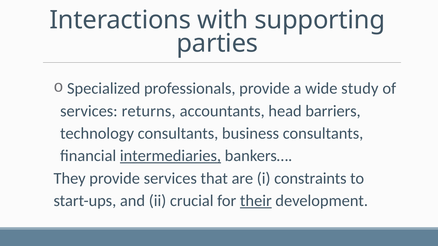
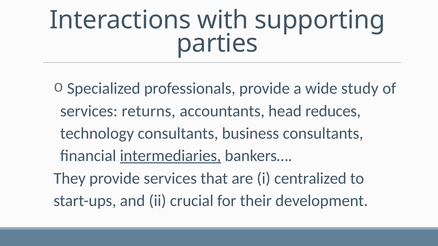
barriers: barriers -> reduces (333, 111)
constraints: constraints -> centralized (310, 179)
their underline: present -> none (256, 201)
